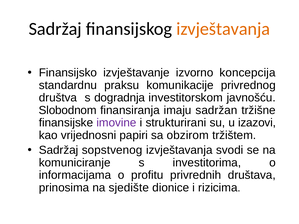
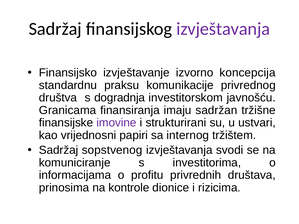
izvještavanja colour: orange -> purple (223, 29)
Slobodnom: Slobodnom -> Granicama (68, 110)
izazovi: izazovi -> ustvari (257, 123)
obzirom: obzirom -> internog (188, 135)
sjedište: sjedište -> kontrole (129, 188)
